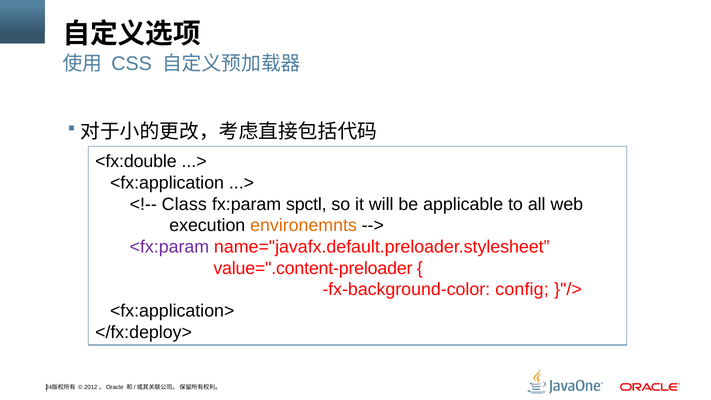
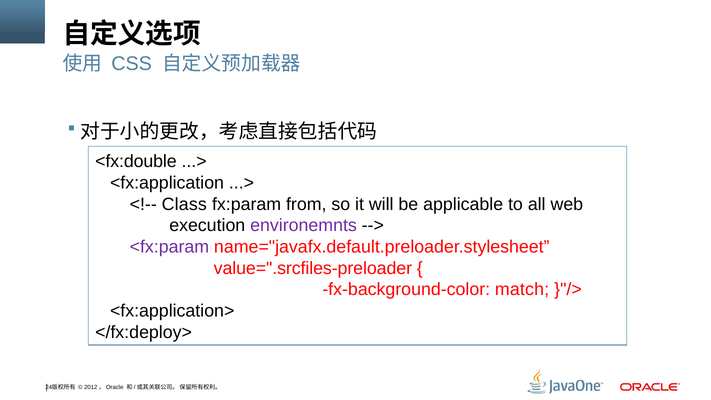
spctl: spctl -> from (306, 204)
environemnts colour: orange -> purple (304, 226)
value=".content-preloader: value=".content-preloader -> value=".srcfiles-preloader (313, 268)
config: config -> match (522, 290)
